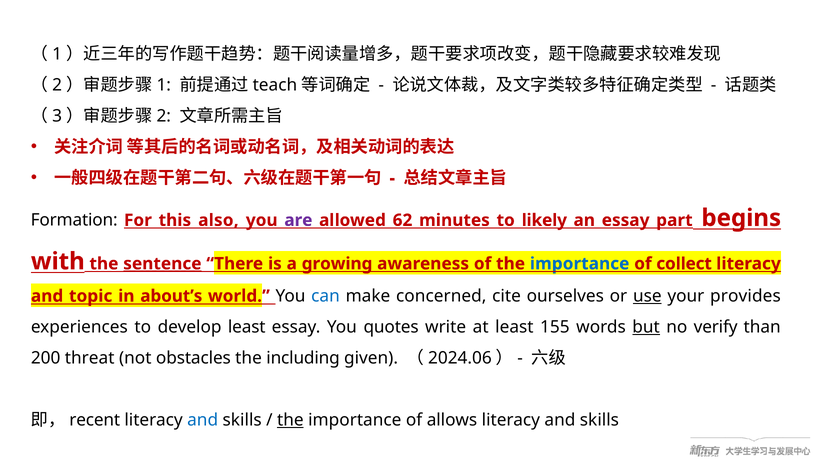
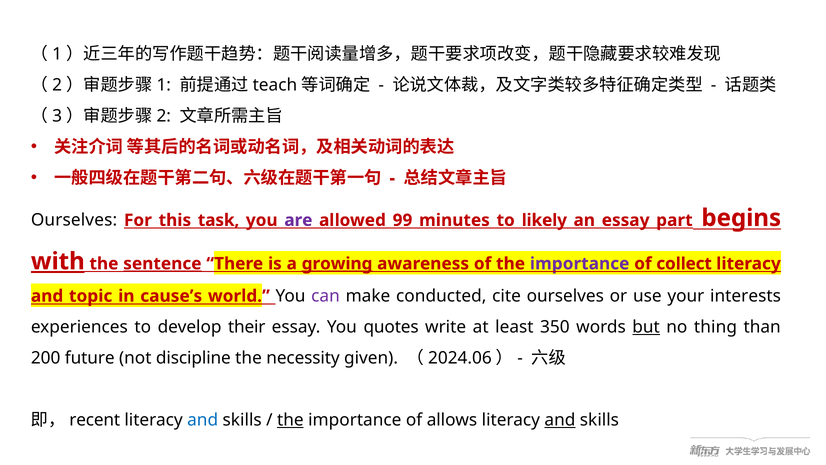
Formation: Formation -> Ourselves (74, 220)
also: also -> task (219, 220)
62: 62 -> 99 (402, 220)
with underline: none -> present (58, 261)
growing underline: none -> present (337, 263)
importance colour: blue -> purple (580, 263)
about’s: about’s -> cause’s (171, 296)
can colour: blue -> purple (325, 296)
concerned: concerned -> conducted (441, 296)
use underline: present -> none (647, 296)
provides: provides -> interests (745, 296)
develop least: least -> their (247, 327)
155: 155 -> 350 (555, 327)
verify: verify -> thing (715, 327)
threat: threat -> future (90, 358)
obstacles: obstacles -> discipline (193, 358)
including: including -> necessity (303, 358)
and underline: none -> present (560, 420)
